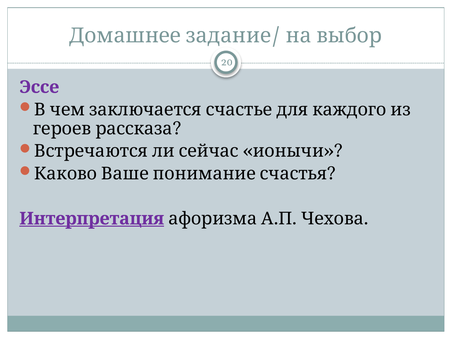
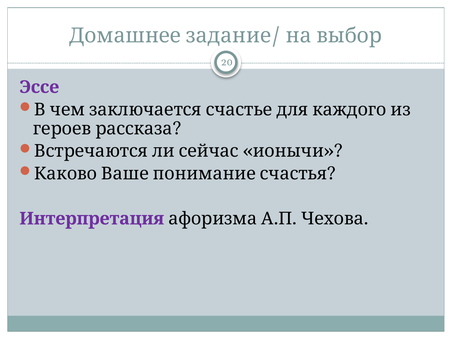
Интерпретация underline: present -> none (92, 219)
